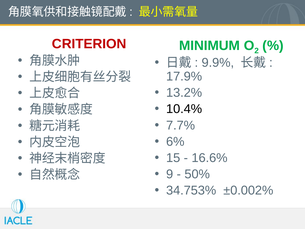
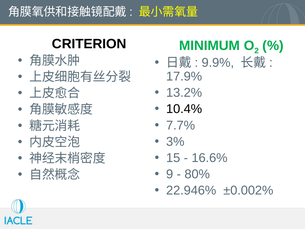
CRITERION colour: red -> black (89, 44)
6%: 6% -> 3% (175, 141)
50%: 50% -> 80% (197, 174)
34.753%: 34.753% -> 22.946% (191, 190)
